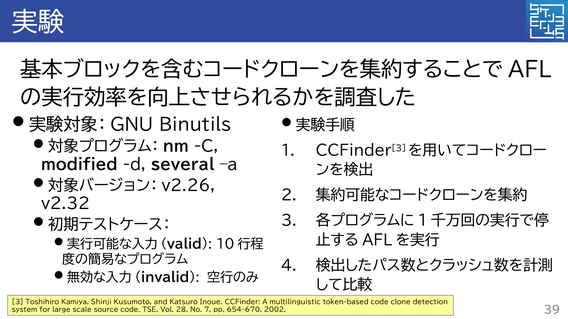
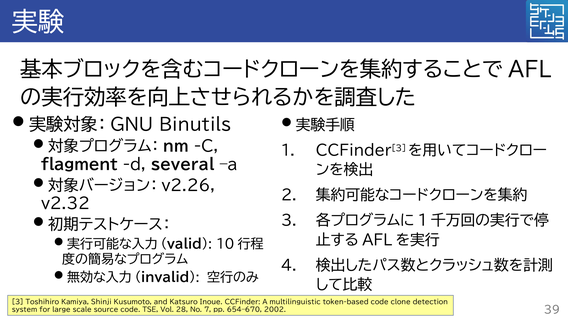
modified: modified -> flagment (79, 165)
